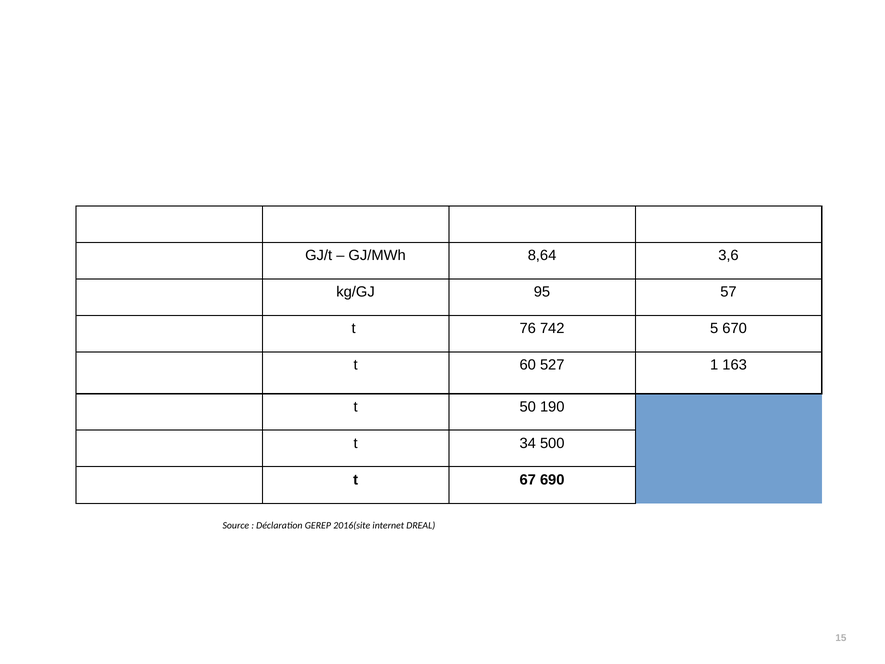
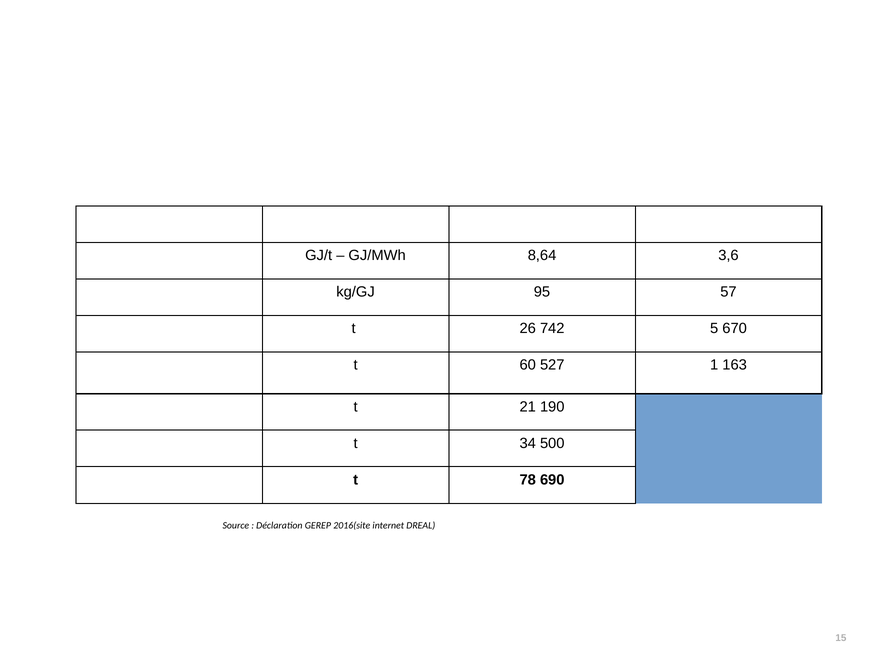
76: 76 -> 26 (528, 328)
50: 50 -> 21 (528, 407)
67: 67 -> 78 (528, 480)
